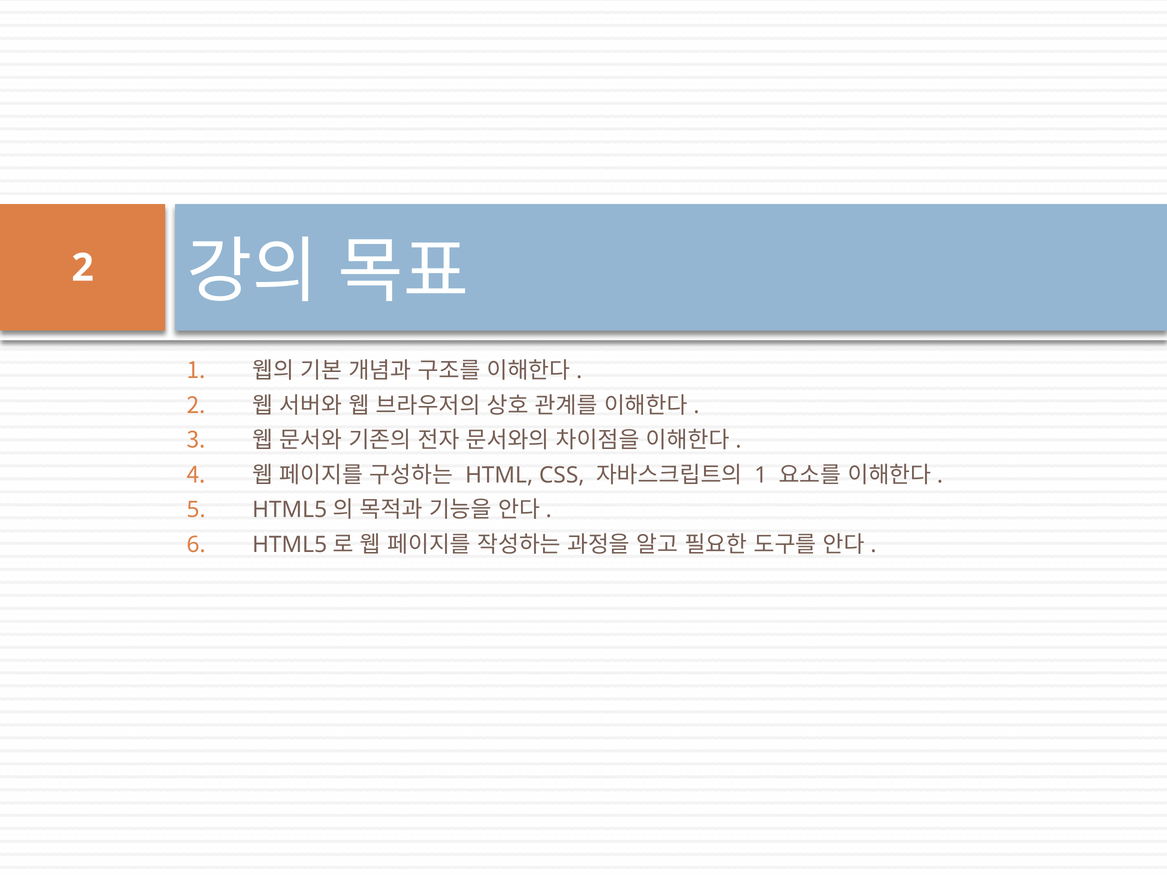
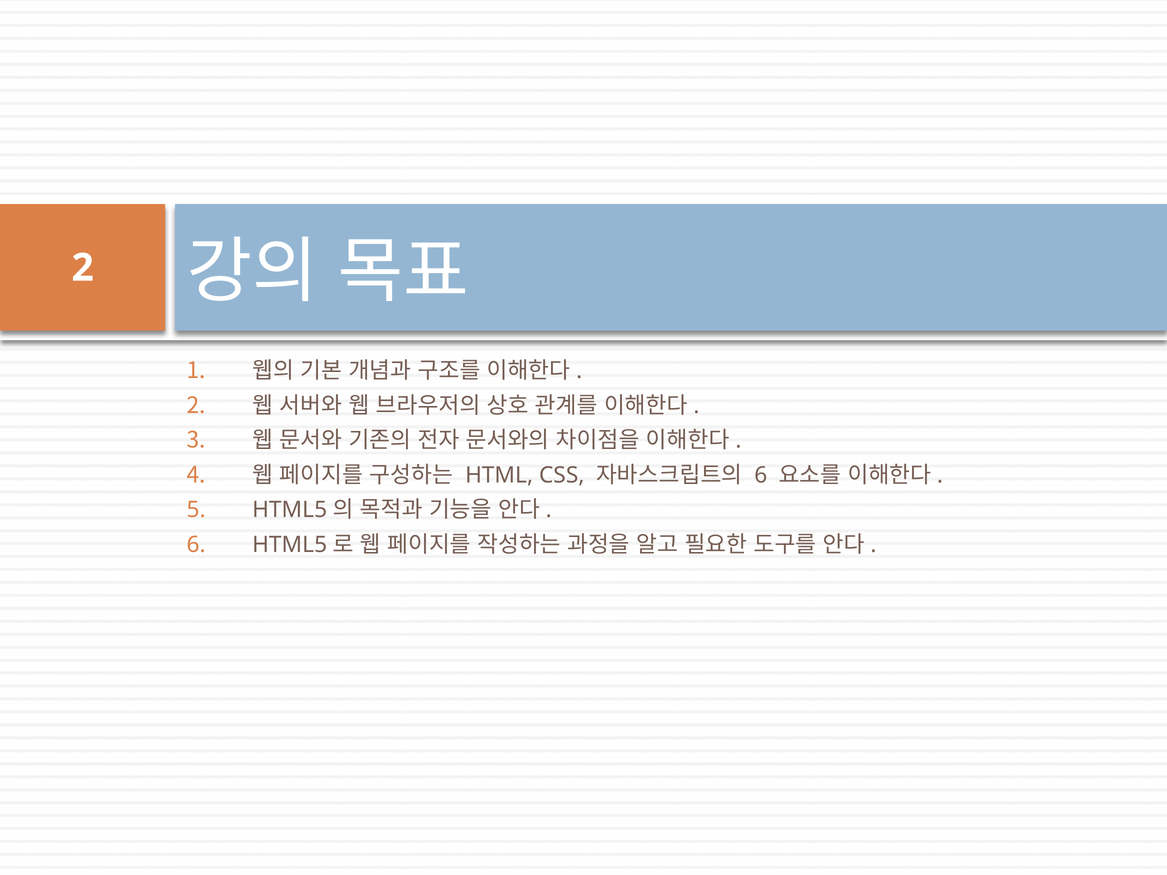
1: 1 -> 6 (761, 475)
